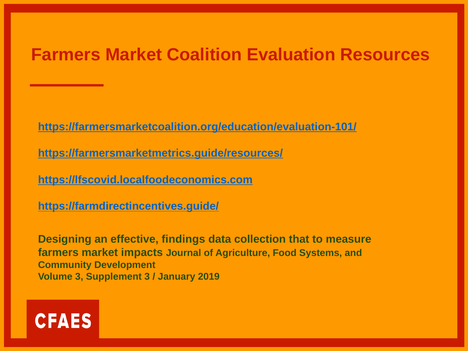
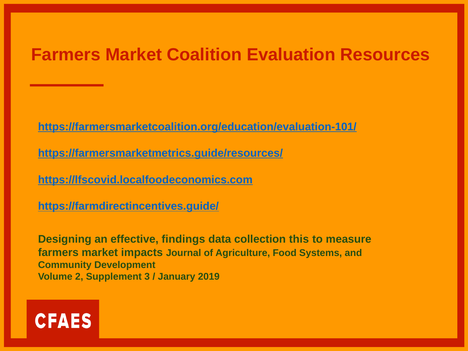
that: that -> this (299, 239)
Volume 3: 3 -> 2 (79, 277)
